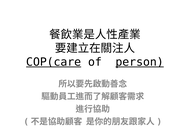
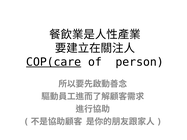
person underline: present -> none (140, 62)
